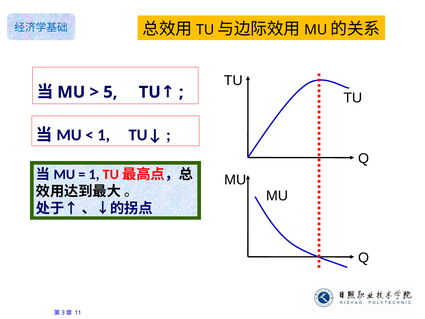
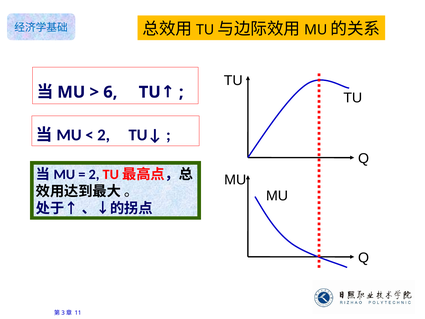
5: 5 -> 6 (110, 92)
1: 1 -> 2 (104, 135)
1: 1 -> 2 (94, 174)
